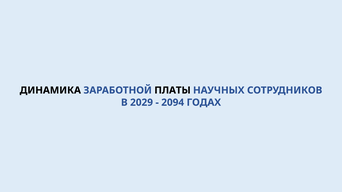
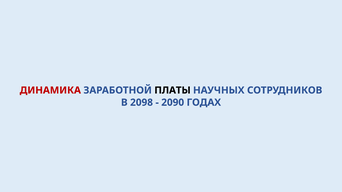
ДИНАМИКА colour: black -> red (50, 90)
2029: 2029 -> 2098 (142, 103)
2094: 2094 -> 2090 (173, 103)
